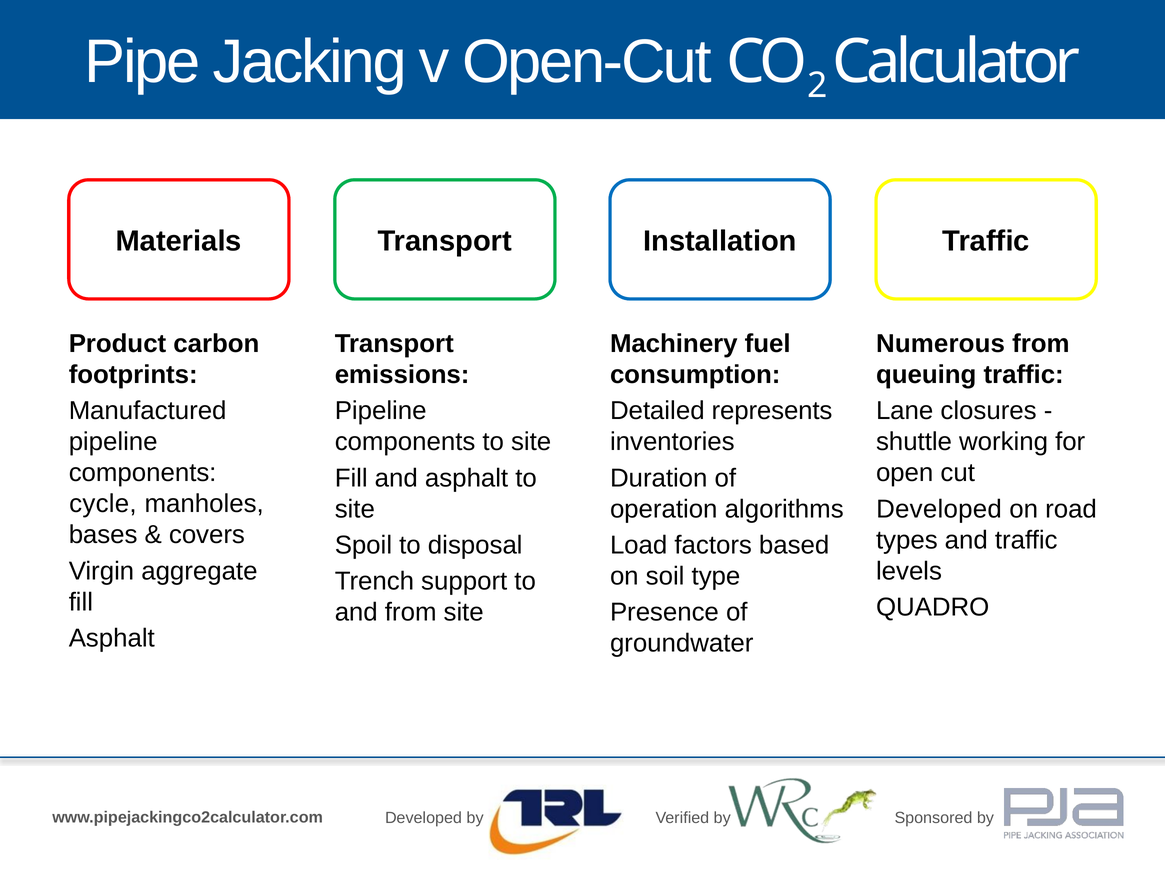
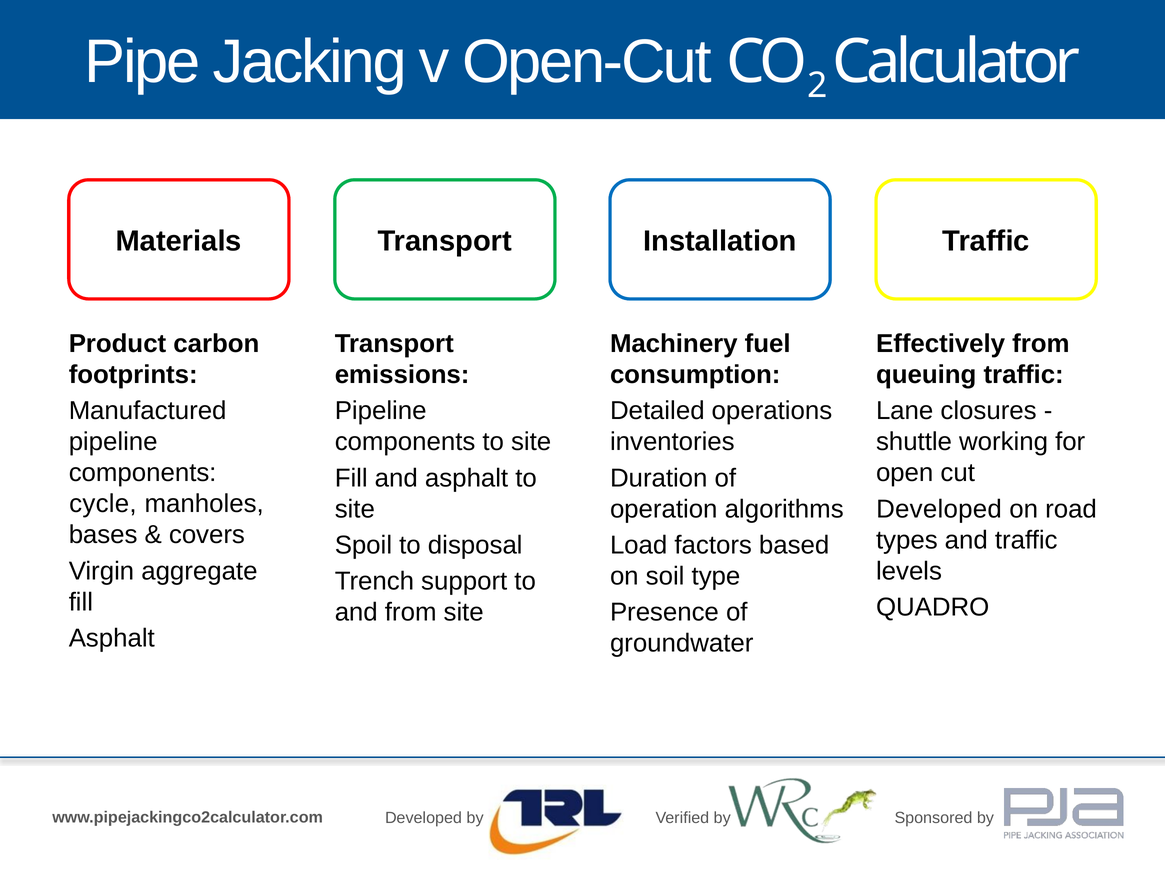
Numerous: Numerous -> Effectively (941, 344)
represents: represents -> operations (772, 411)
